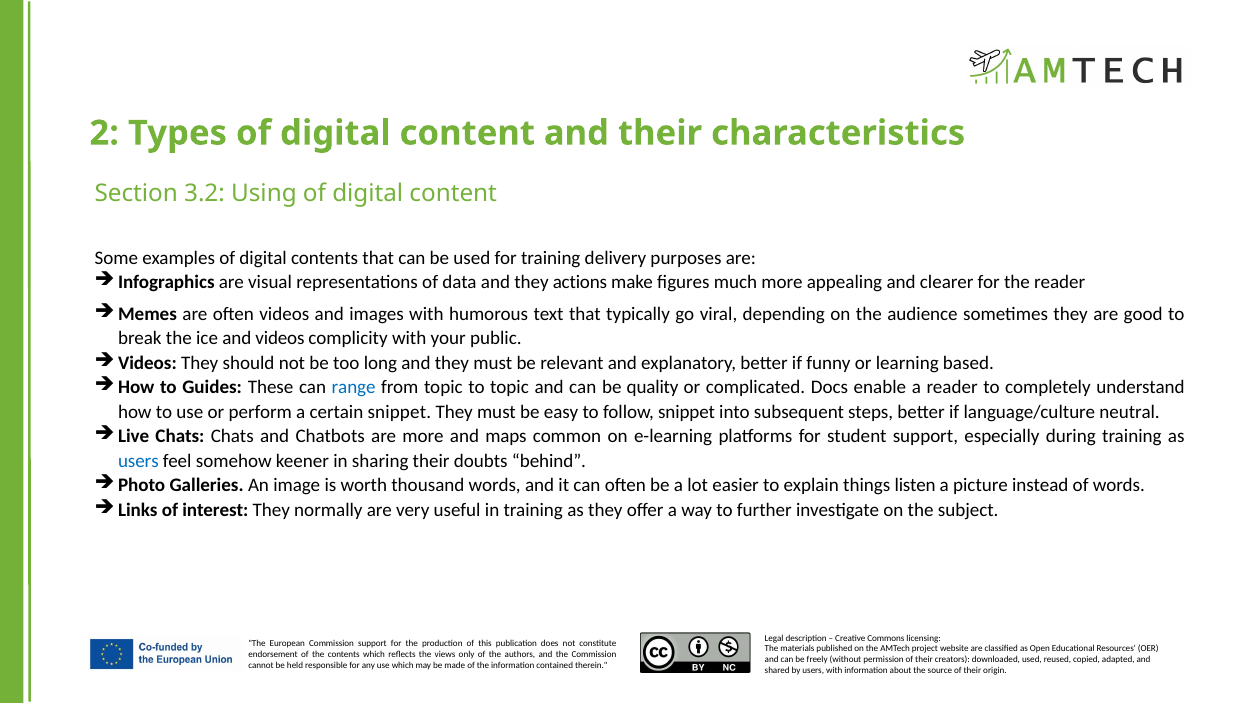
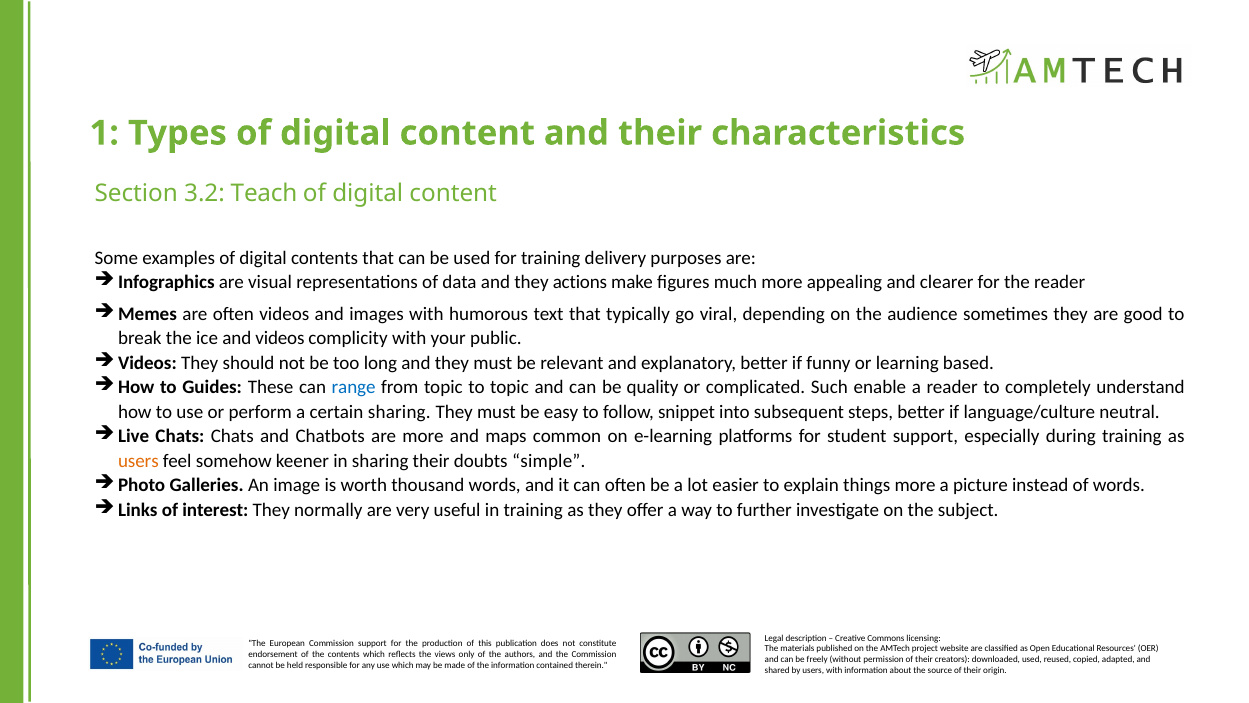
2: 2 -> 1 (104, 133)
Using: Using -> Teach (264, 194)
Docs: Docs -> Such (829, 387)
certain snippet: snippet -> sharing (399, 412)
users colour: blue -> orange (138, 461)
behind: behind -> simple (549, 461)
things listen: listen -> more (915, 485)
